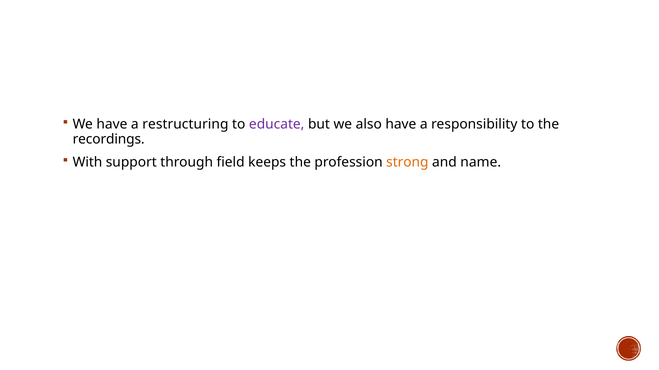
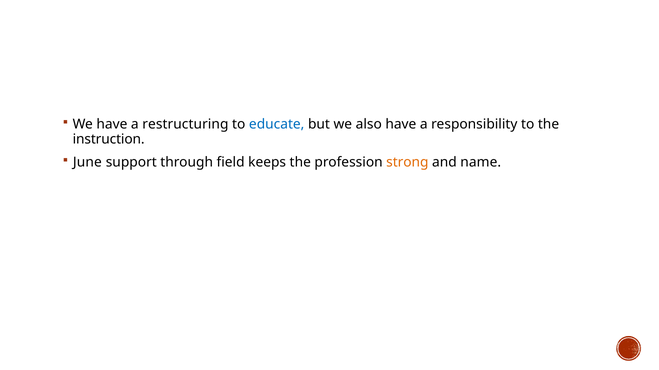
educate colour: purple -> blue (277, 124)
recordings: recordings -> instruction (109, 139)
With: With -> June (87, 162)
